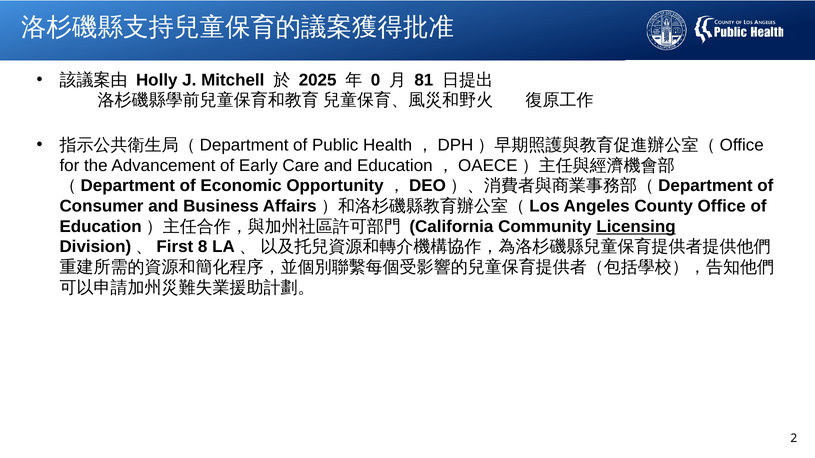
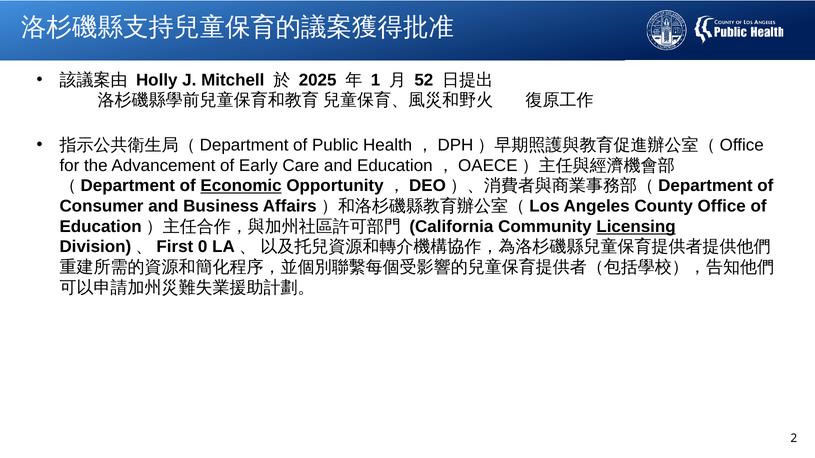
0: 0 -> 1 (376, 80)
81: 81 -> 52 (424, 80)
Economic underline: none -> present (241, 186)
8: 8 -> 0 (203, 247)
